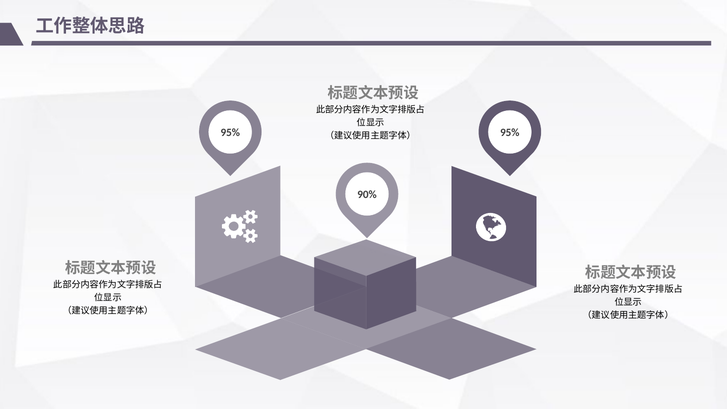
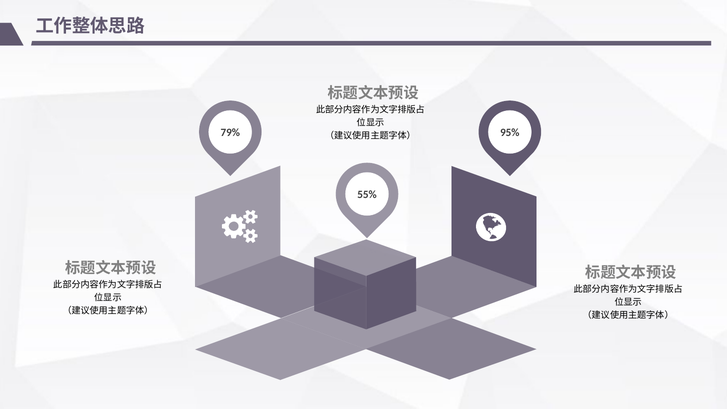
95%: 95% -> 79% (230, 133)
90%: 90% -> 55% (367, 195)
